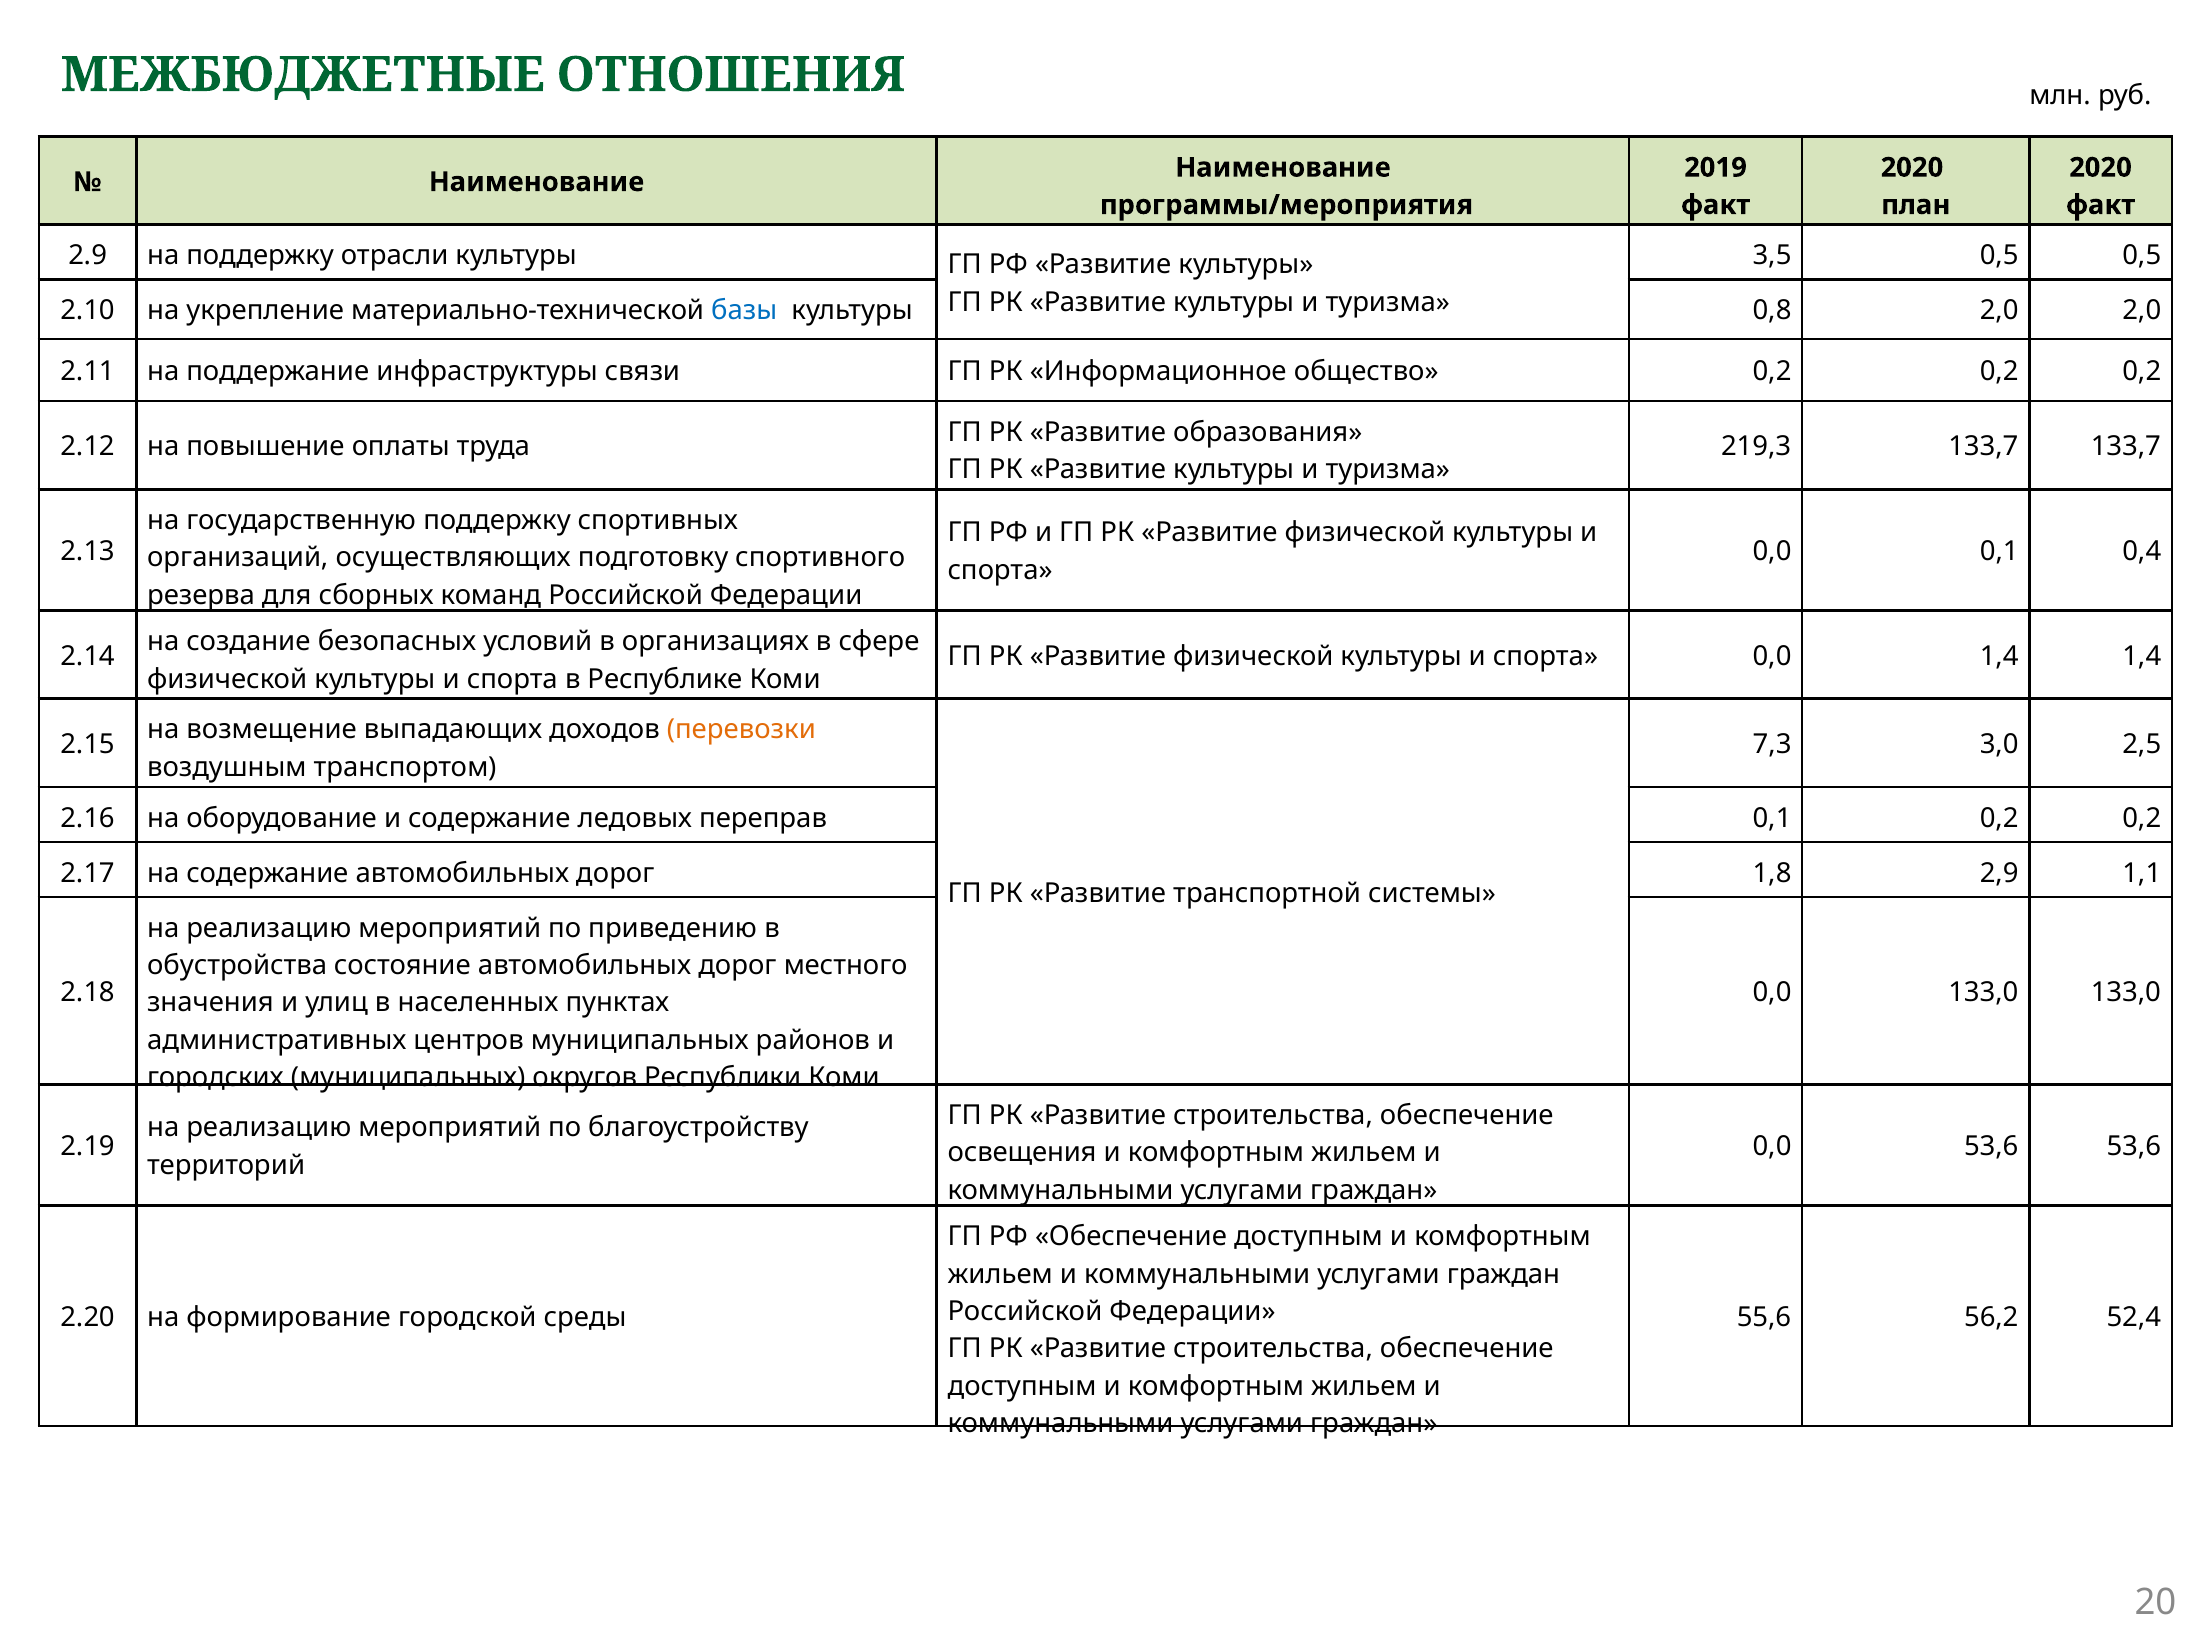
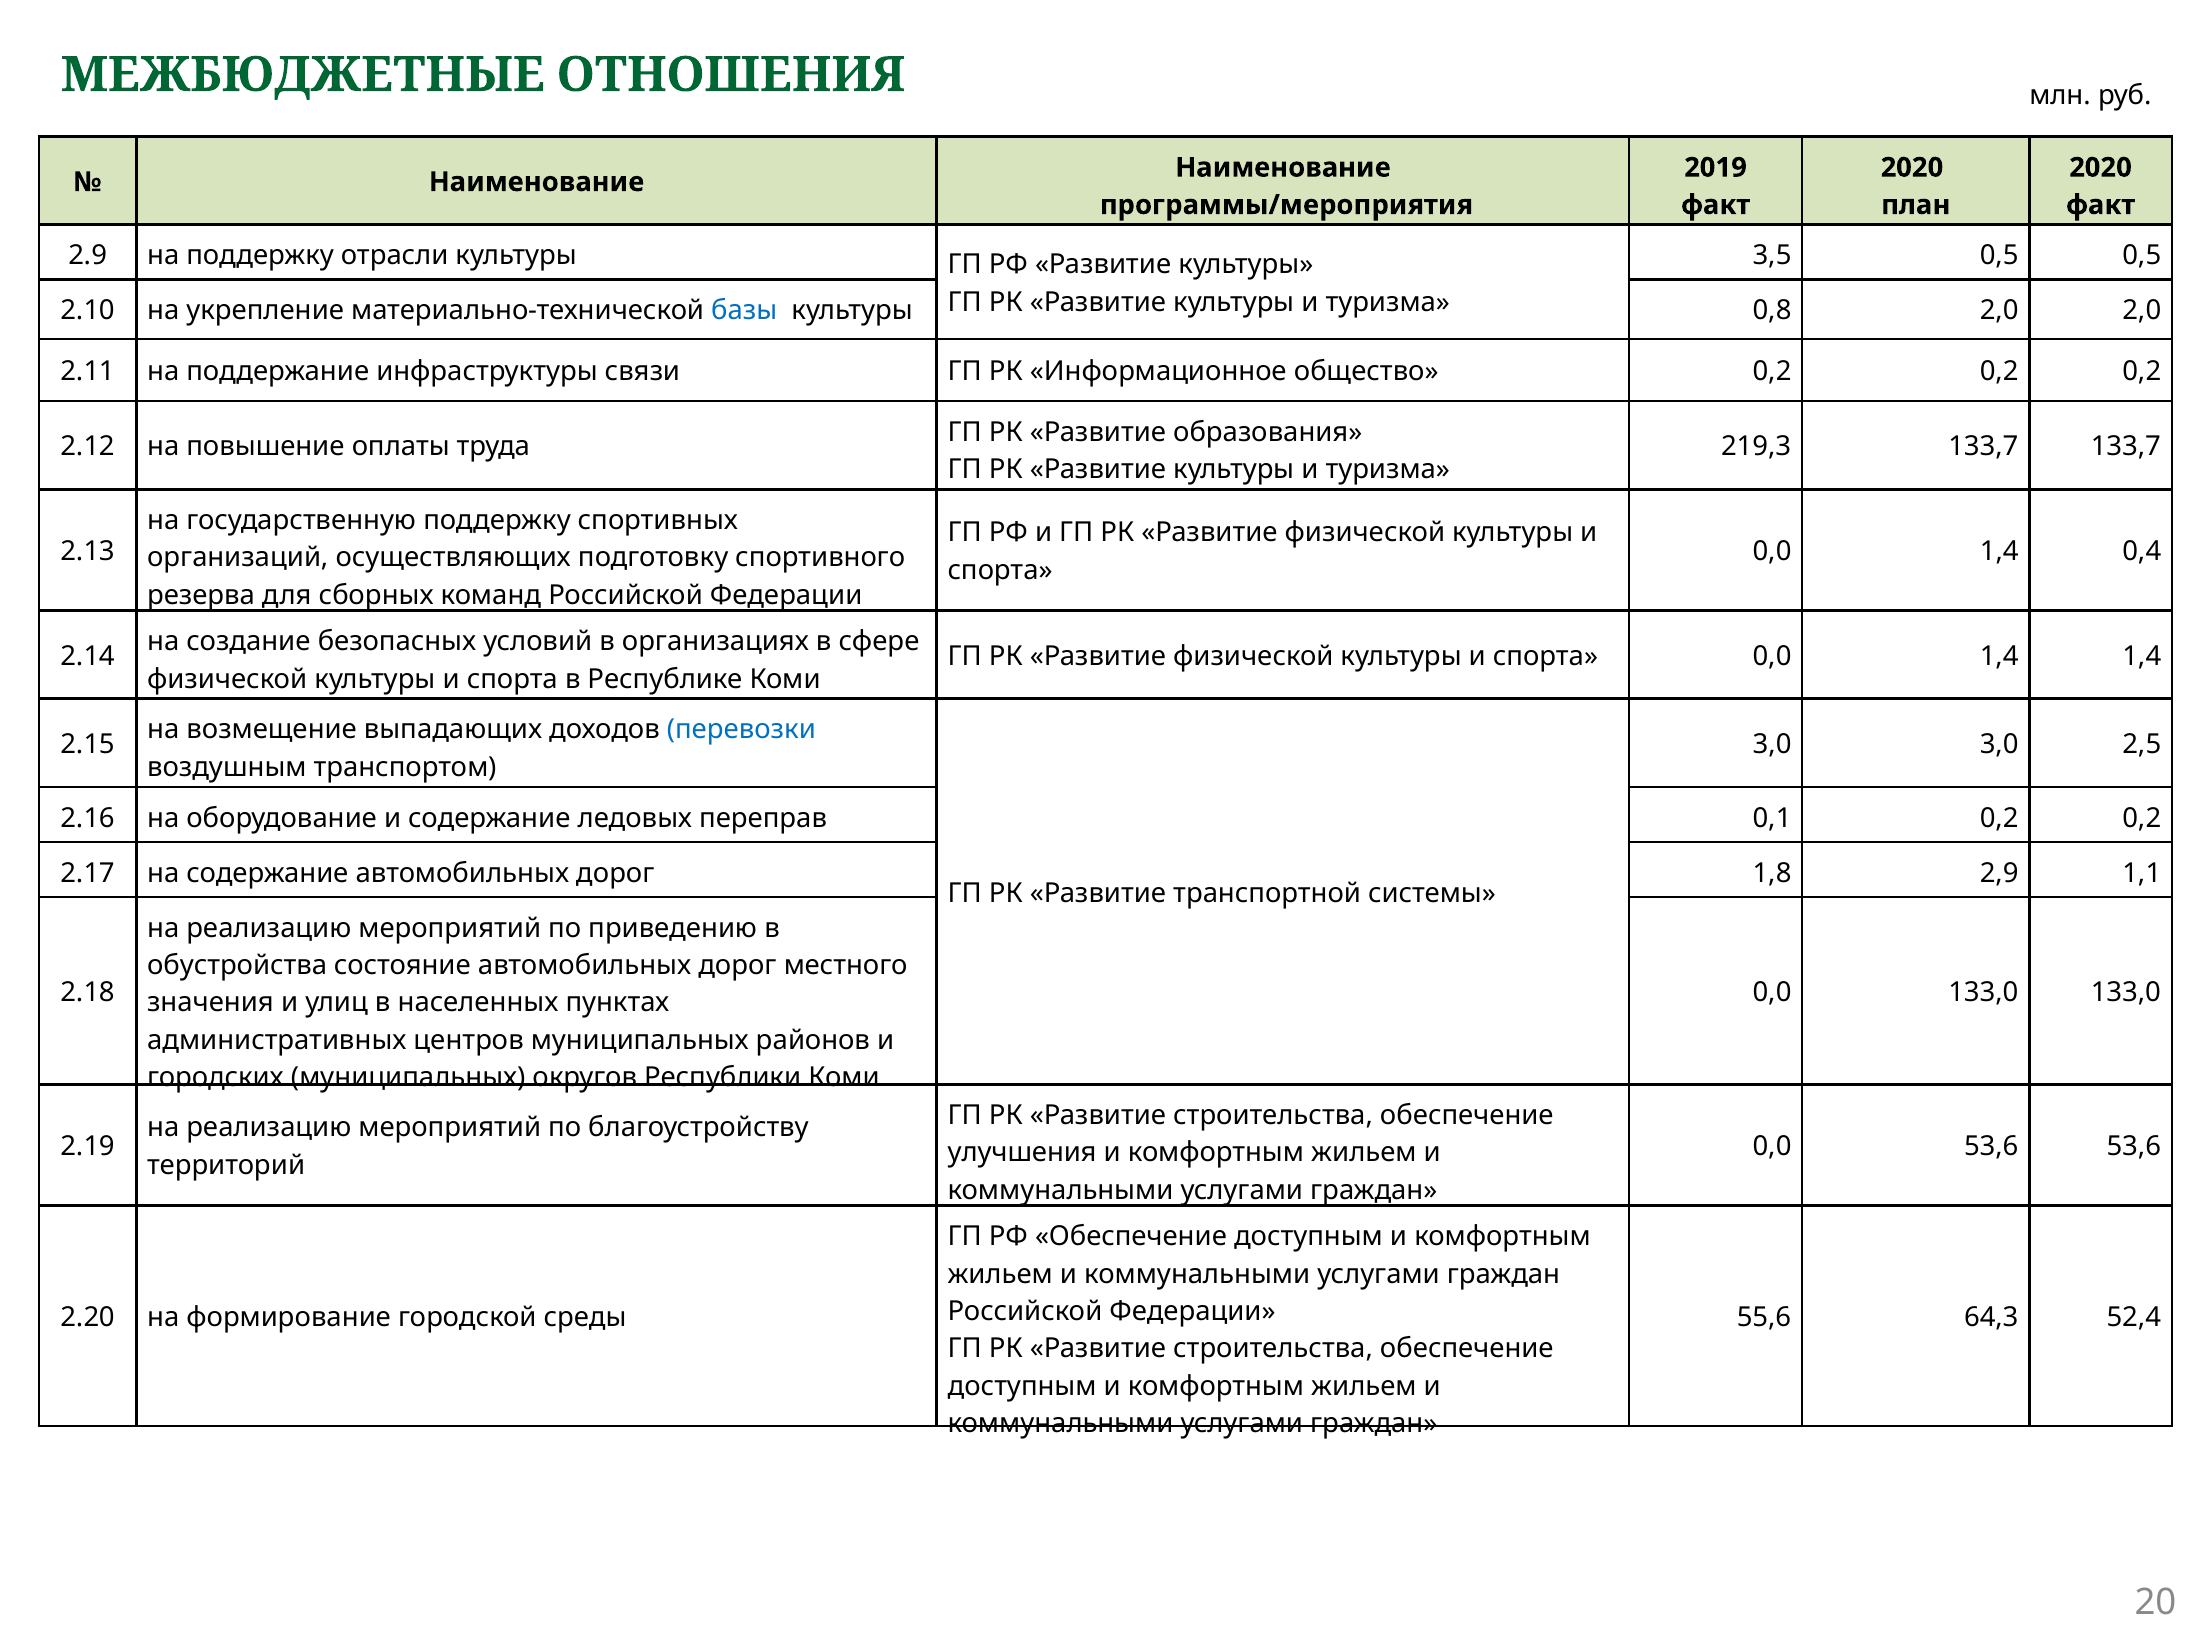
0,1: 0,1 -> 1,4 (1999, 552)
перевозки colour: orange -> blue (741, 730)
7,3: 7,3 -> 3,0 (1772, 744)
освещения: освещения -> улучшения (1022, 1153)
56,2: 56,2 -> 64,3 (1991, 1318)
